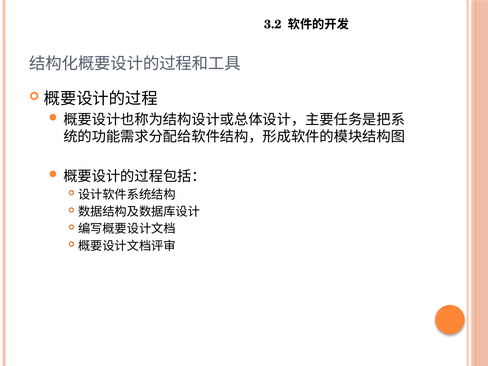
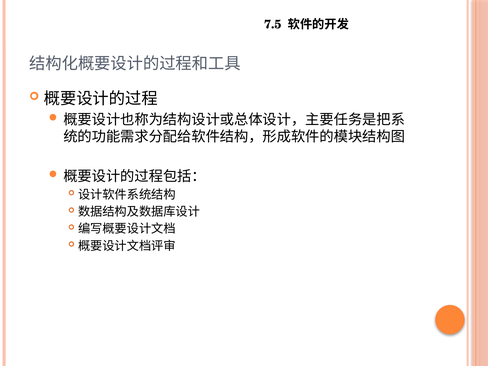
3.2: 3.2 -> 7.5 (273, 24)
